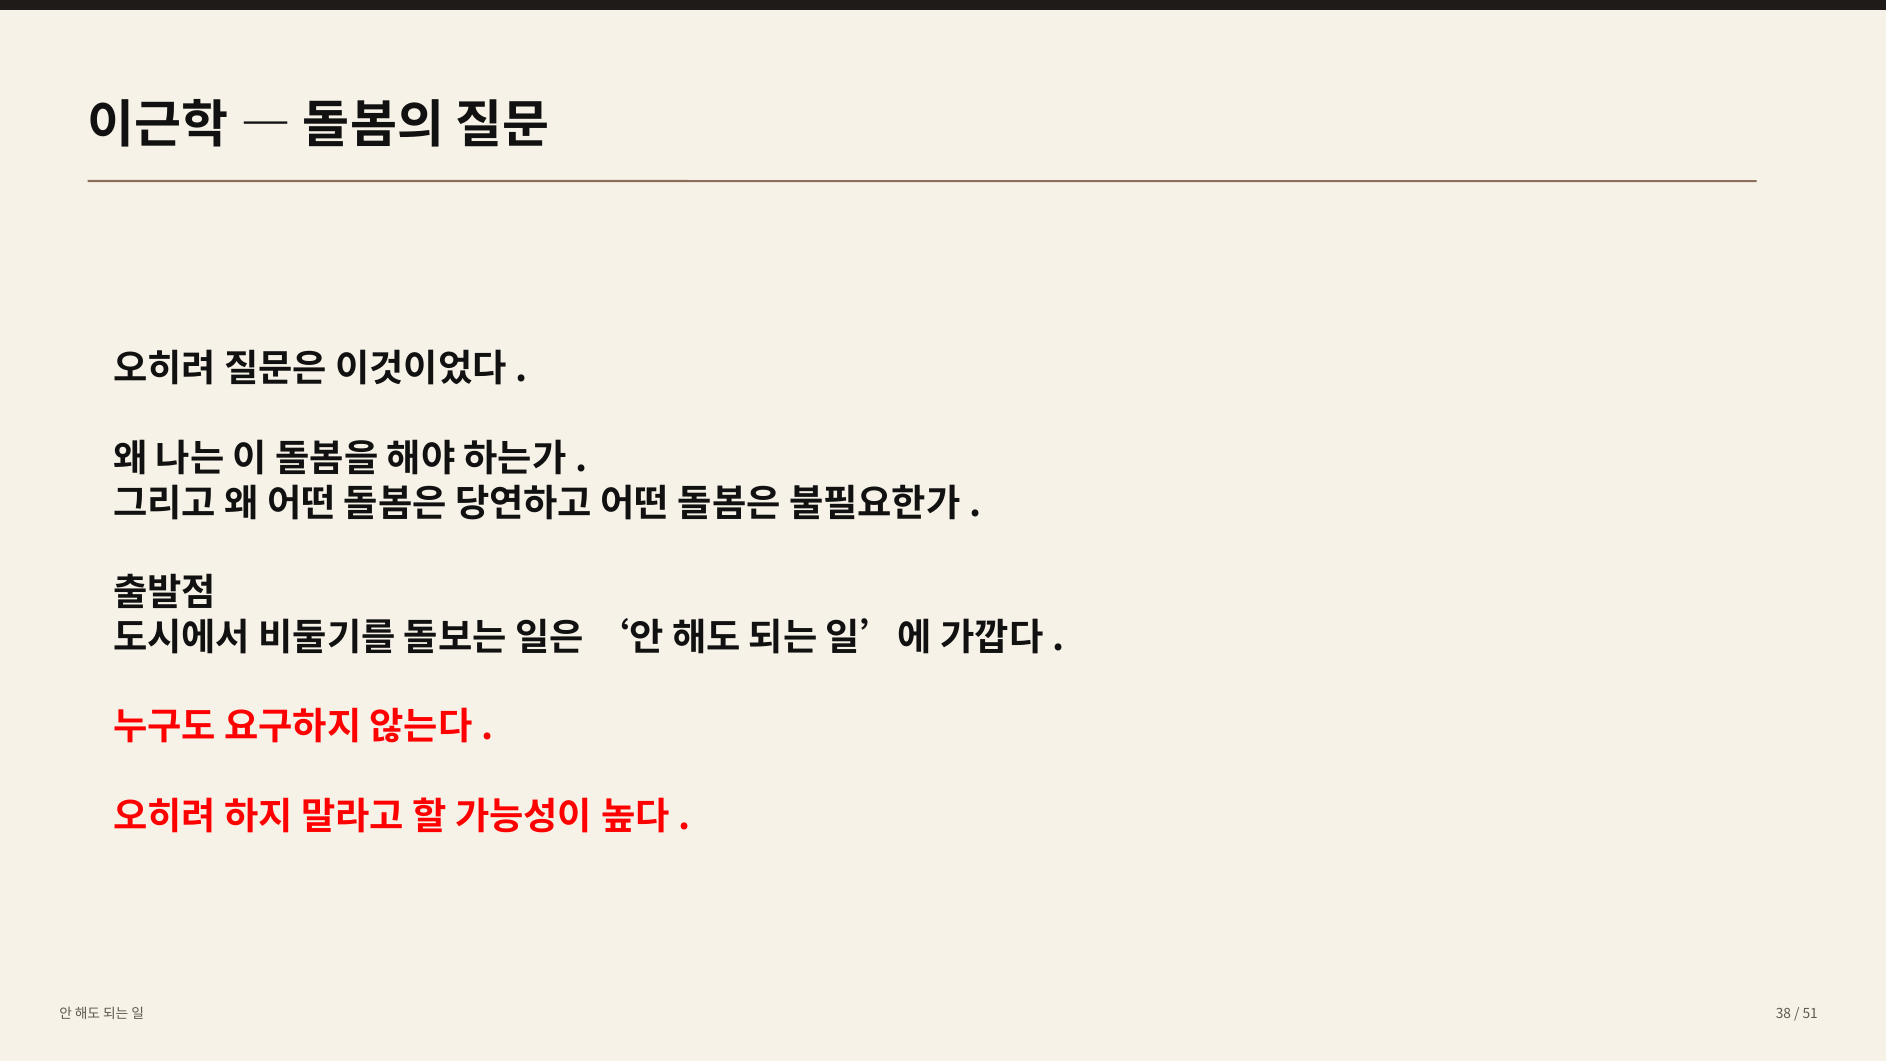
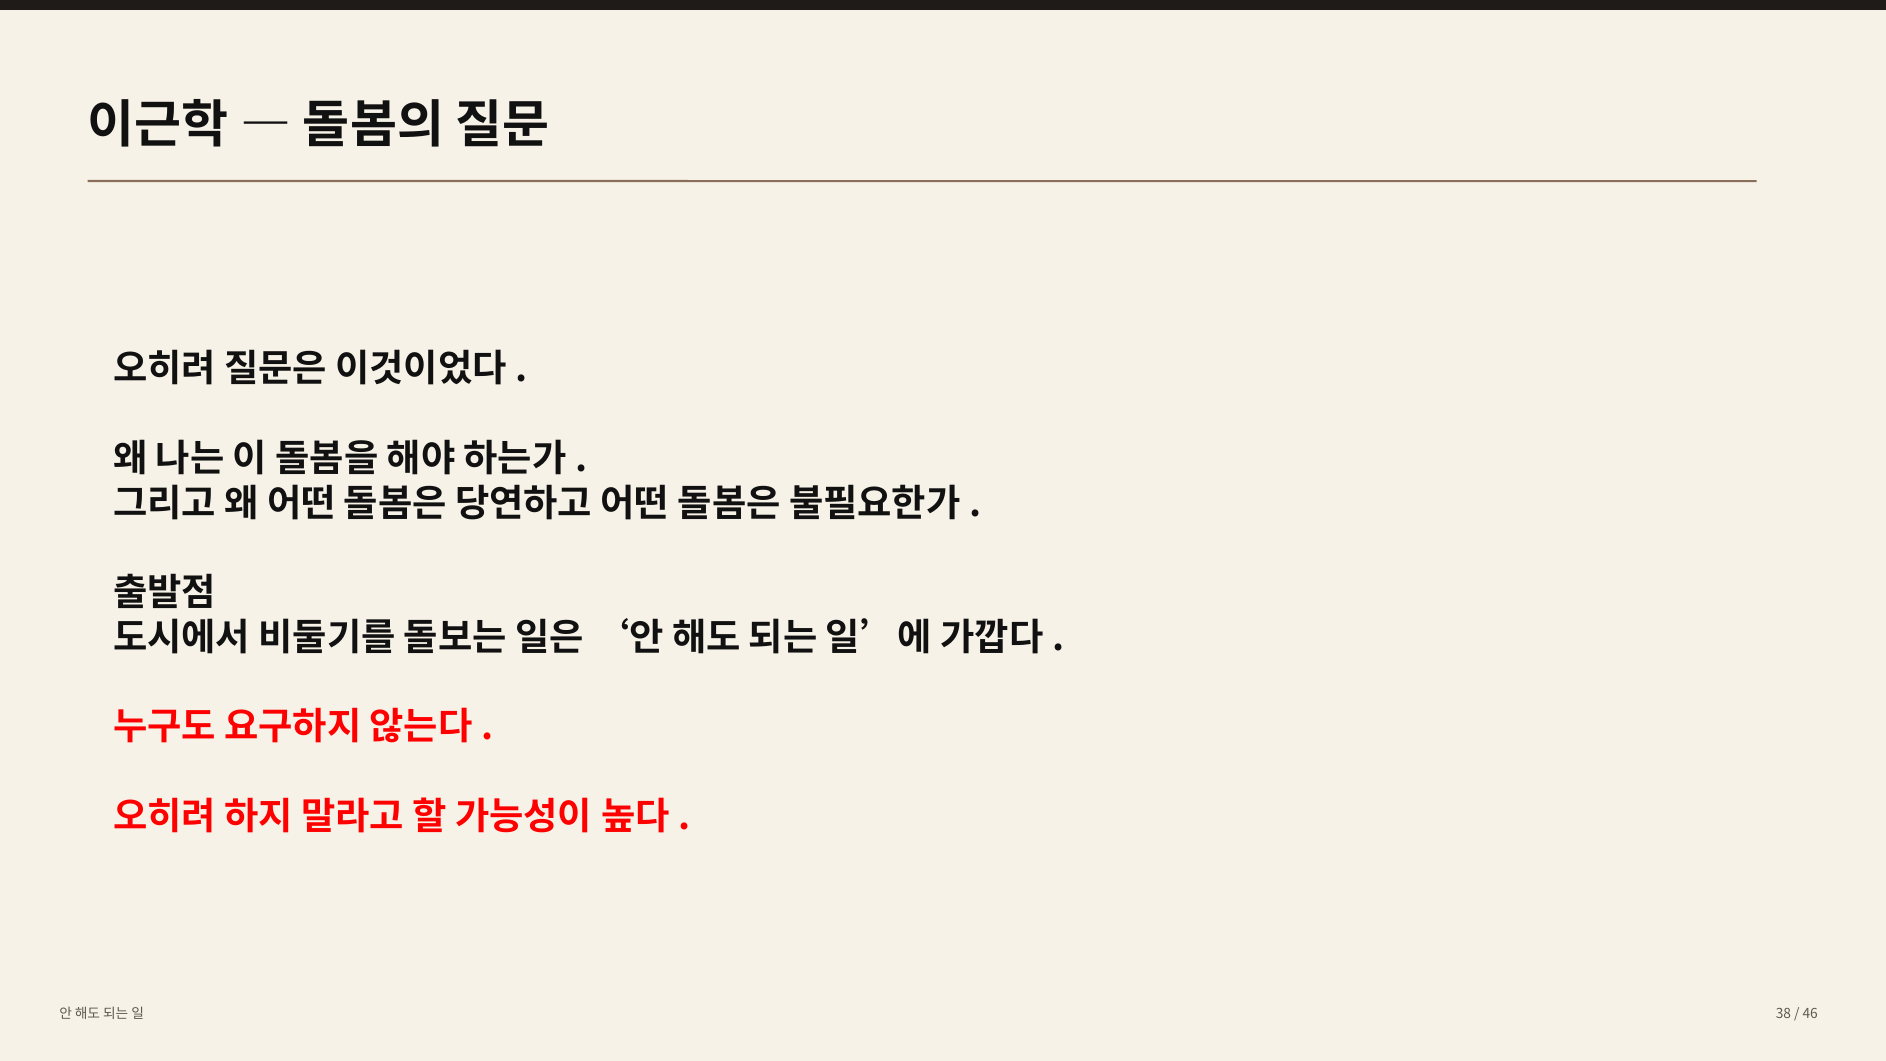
51: 51 -> 46 (1810, 1014)
